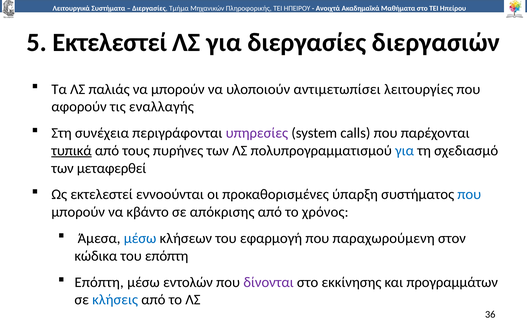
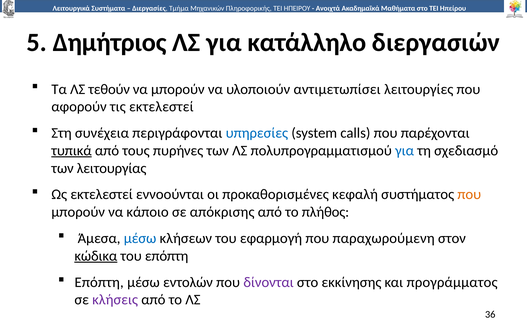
5 Εκτελεστεί: Εκτελεστεί -> Δημήτριος (110, 42)
για διεργασίες: διεργασίες -> κατάλληλο (307, 42)
παλιάς: παλιάς -> τεθούν (109, 89)
τις εναλλαγής: εναλλαγής -> εκτελεστεί (161, 107)
υπηρεσίες colour: purple -> blue (257, 133)
μεταφερθεί: μεταφερθεί -> λειτουργίας (112, 168)
ύπαρξη: ύπαρξη -> κεφαλή (355, 195)
που colour: blue -> orange (469, 195)
κβάντο: κβάντο -> κάποιο (148, 212)
χρόνος: χρόνος -> πλήθος (325, 212)
κώδικα underline: none -> present (96, 256)
προγραμμάτων: προγραμμάτων -> προγράμματος (452, 283)
κλήσεις colour: blue -> purple (115, 300)
